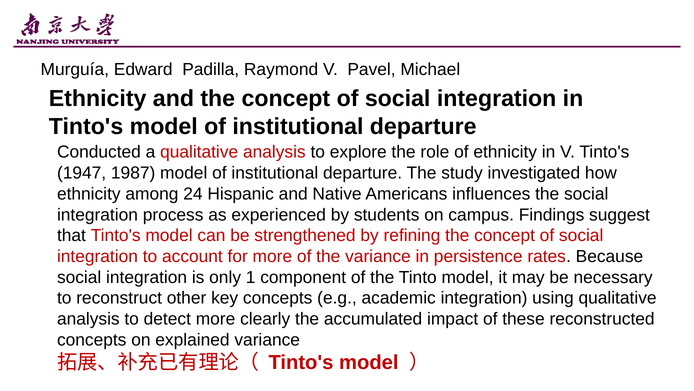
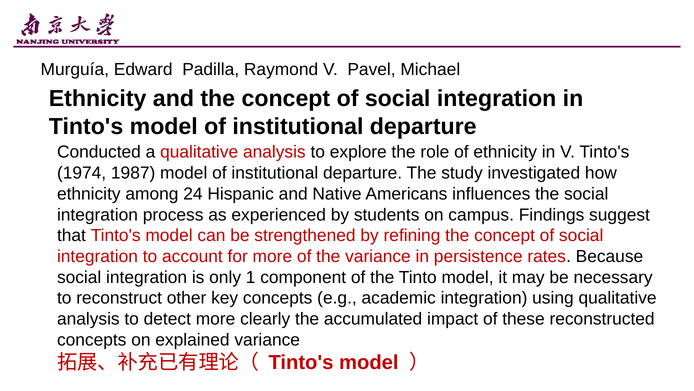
1947: 1947 -> 1974 (82, 173)
